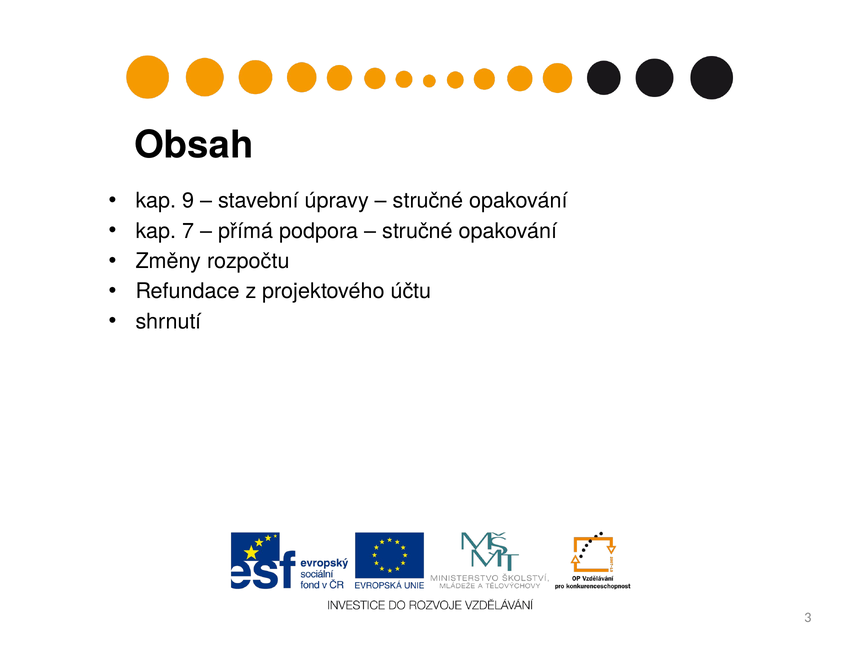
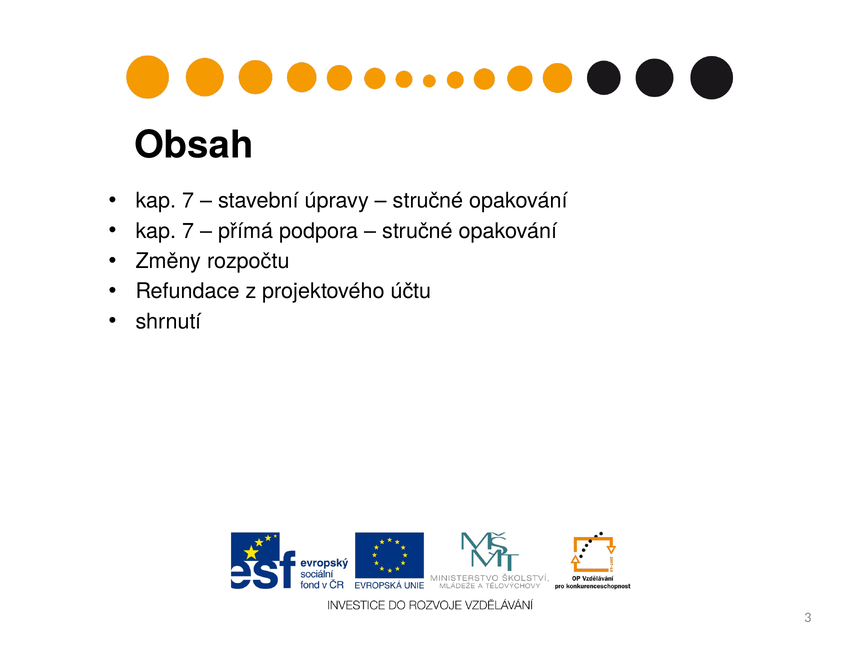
9: 9 -> 7 (188, 201)
